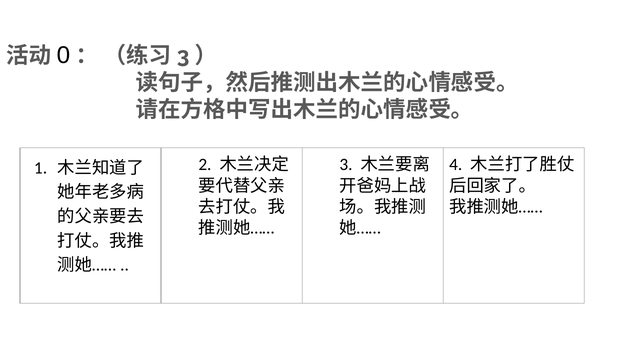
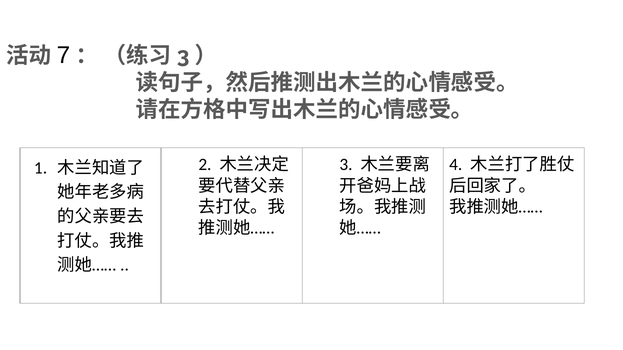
0: 0 -> 7 (63, 55)
